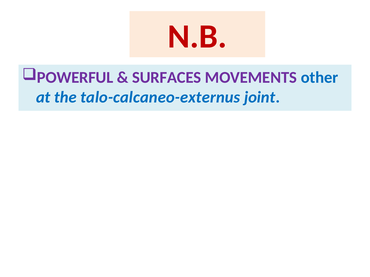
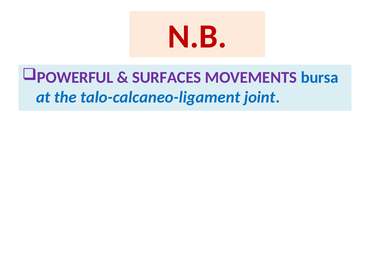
other: other -> bursa (320, 78)
talo-calcaneo-externus: talo-calcaneo-externus -> talo-calcaneo-ligament (160, 97)
